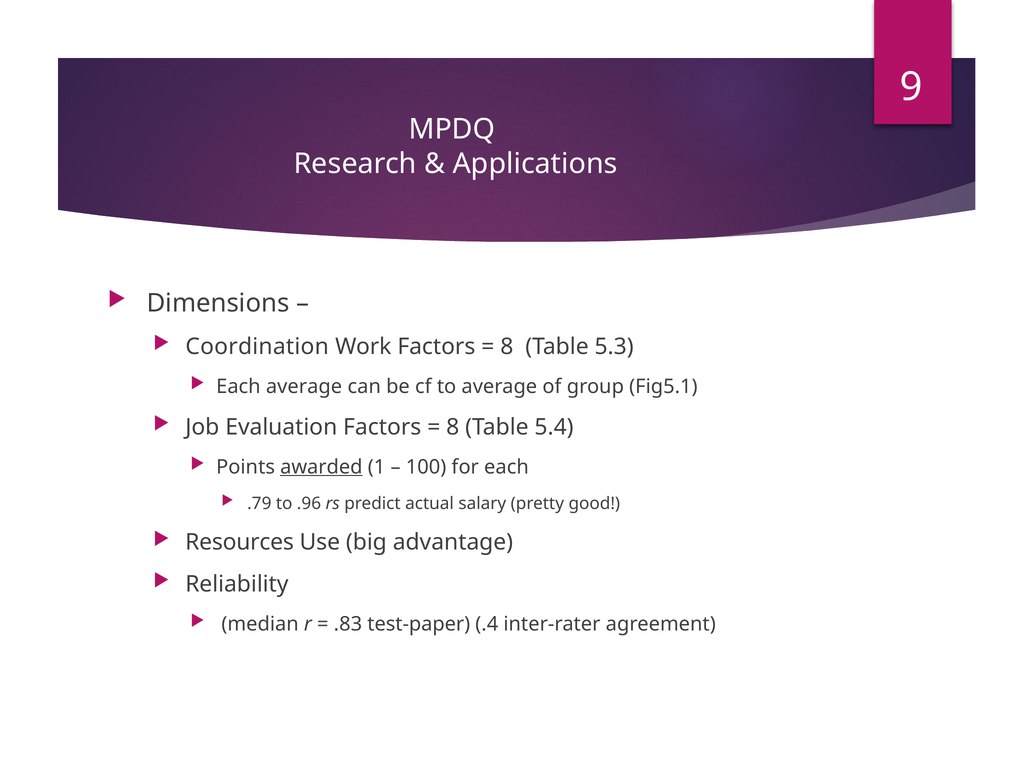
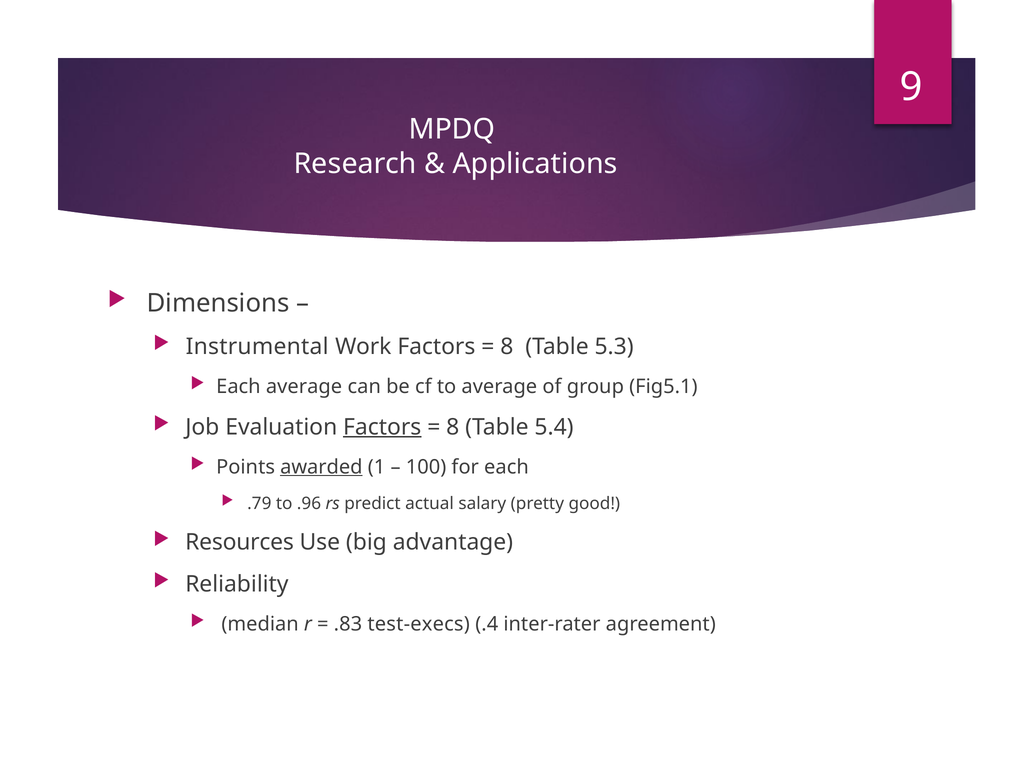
Coordination: Coordination -> Instrumental (257, 347)
Factors underline: none -> present (382, 427)
test-paper: test-paper -> test-execs (419, 624)
